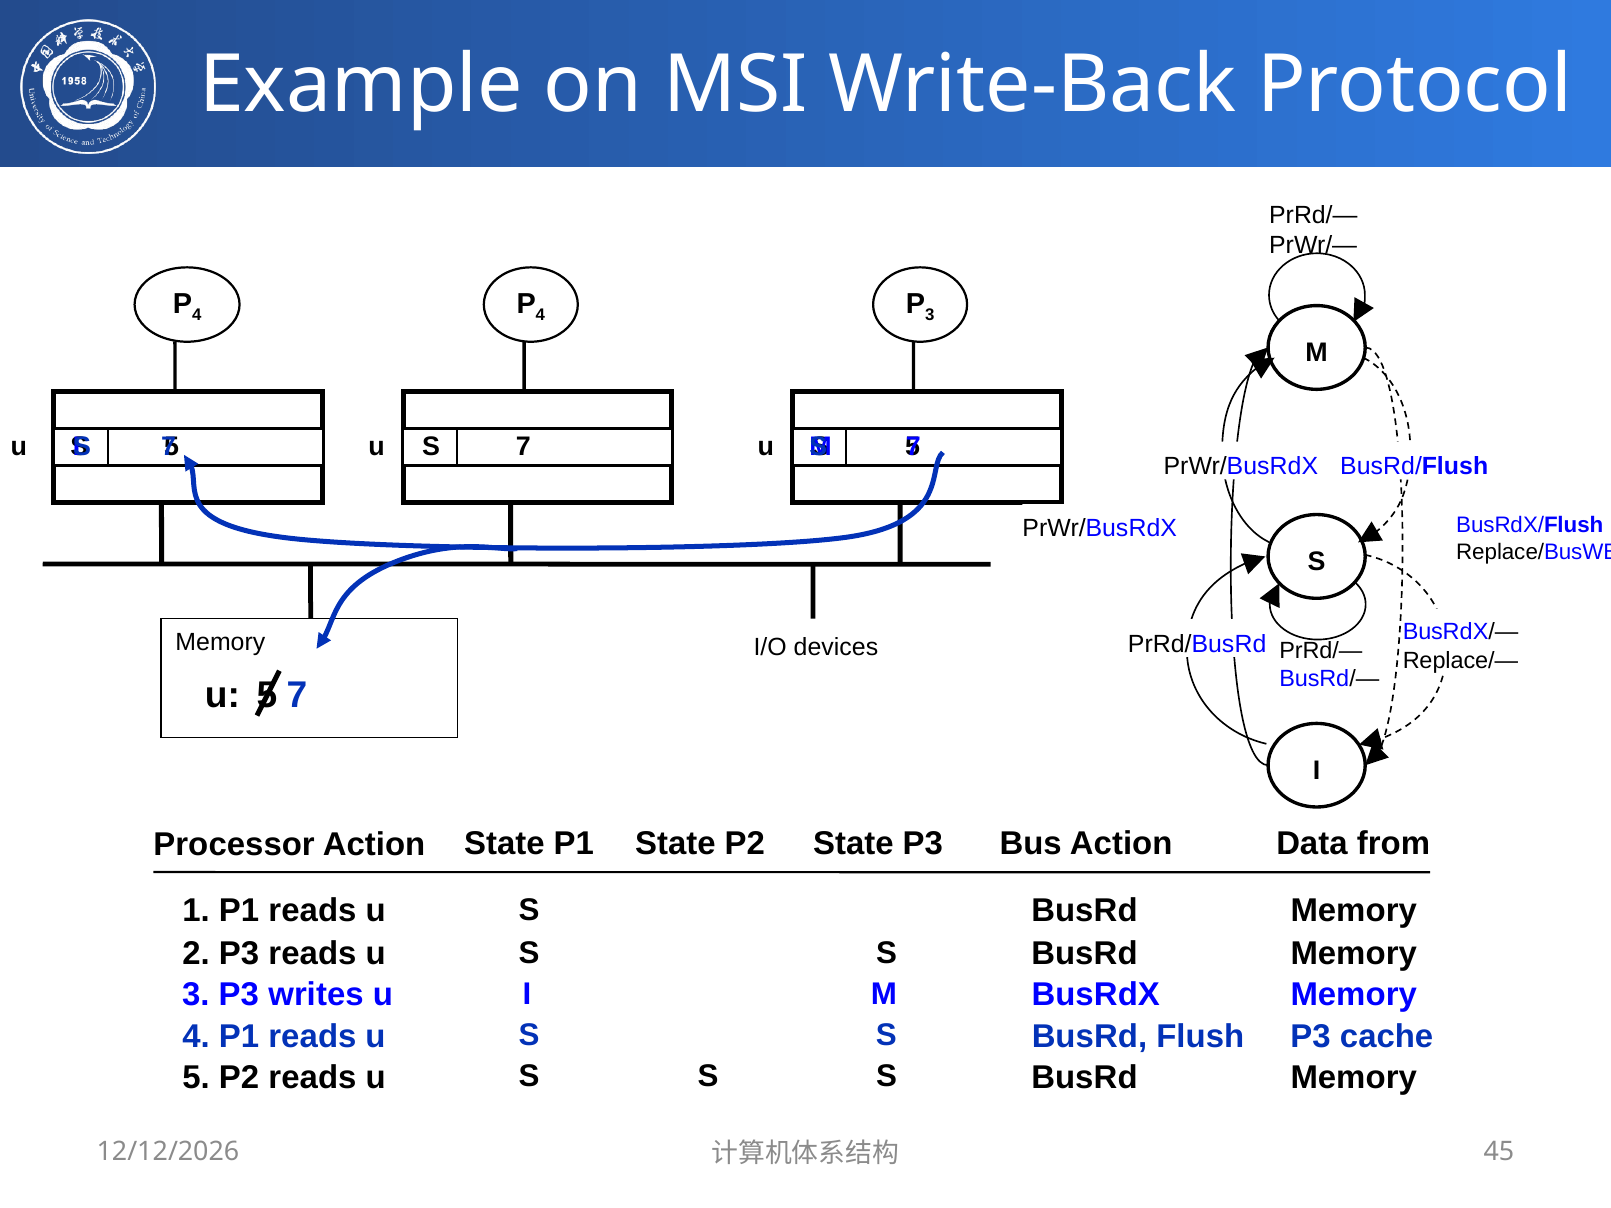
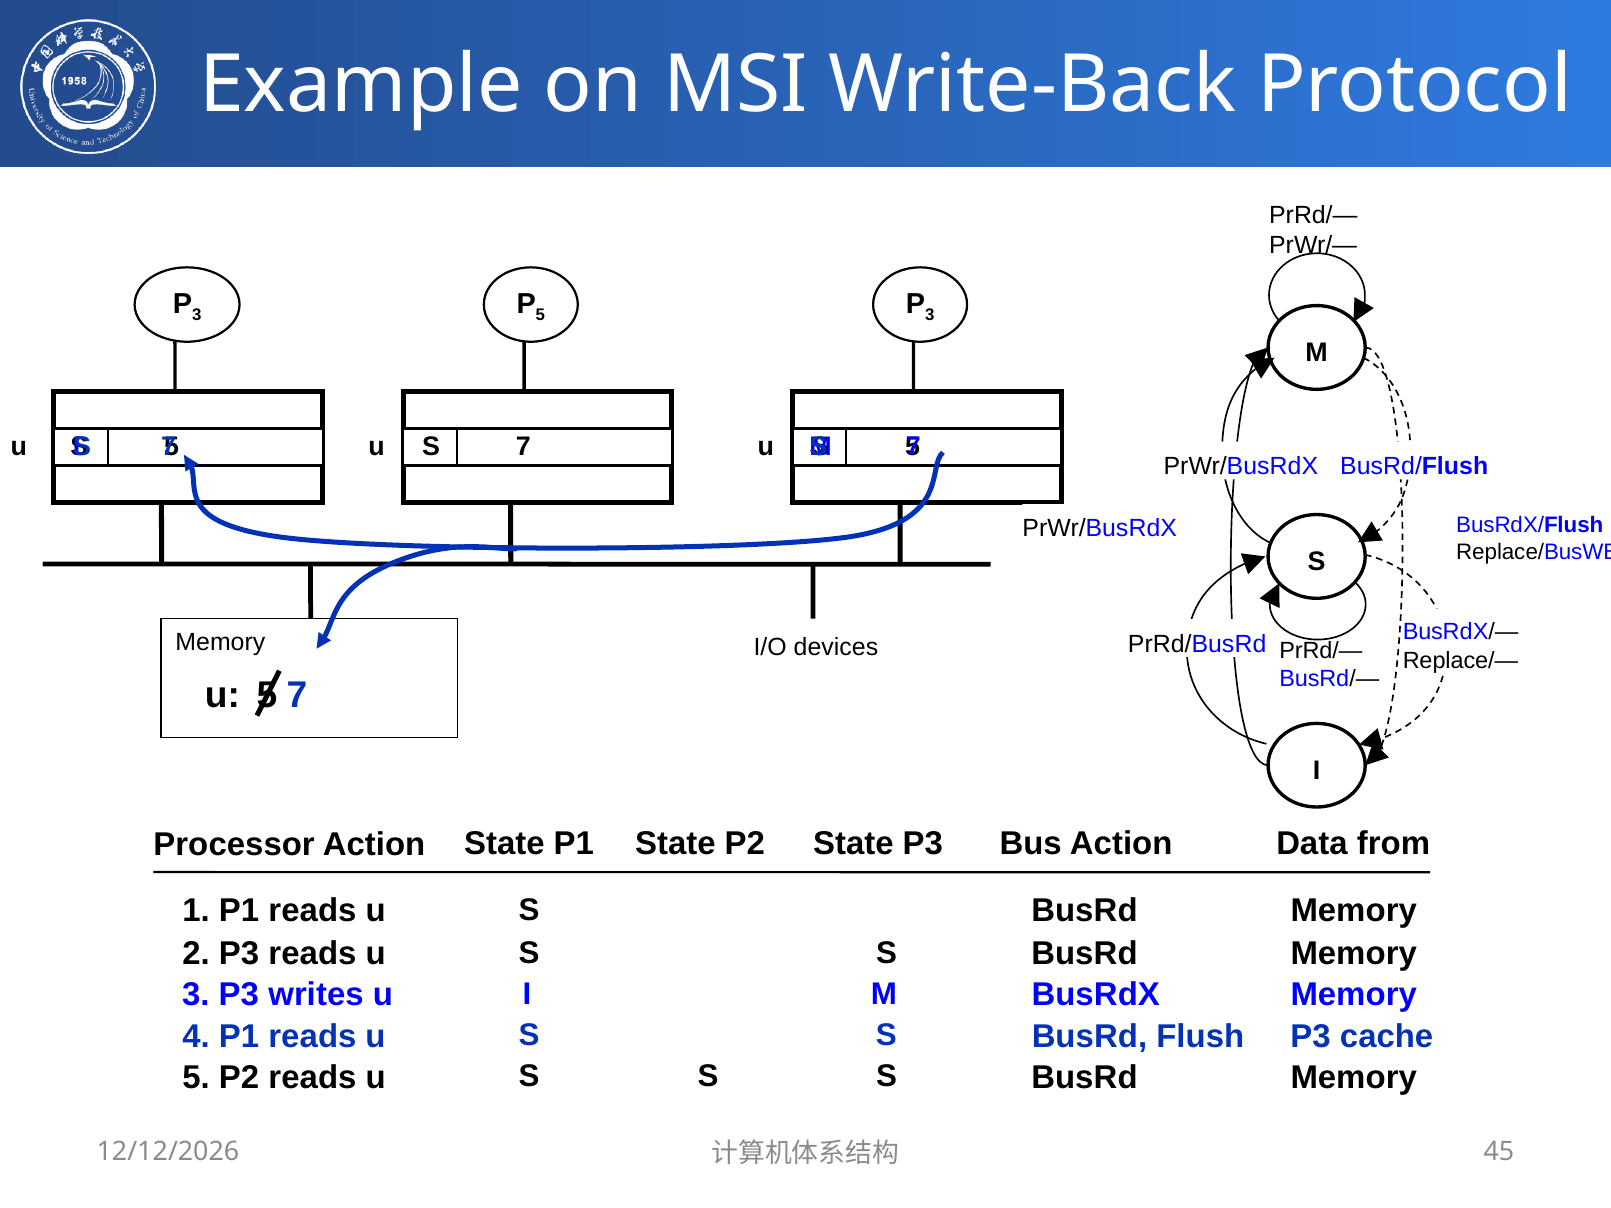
4: 4 -> 3 (197, 315)
4: 4 -> 5 (540, 315)
